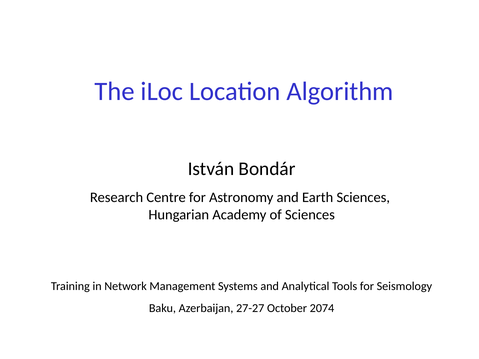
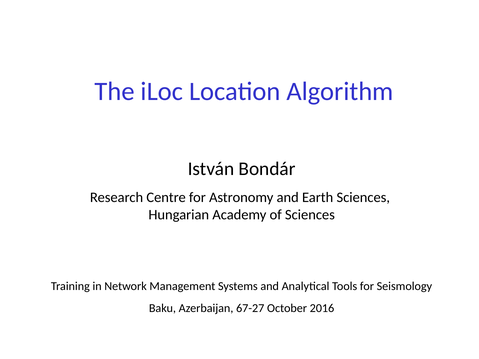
27-27: 27-27 -> 67-27 (250, 308)
2074: 2074 -> 2016 (322, 308)
